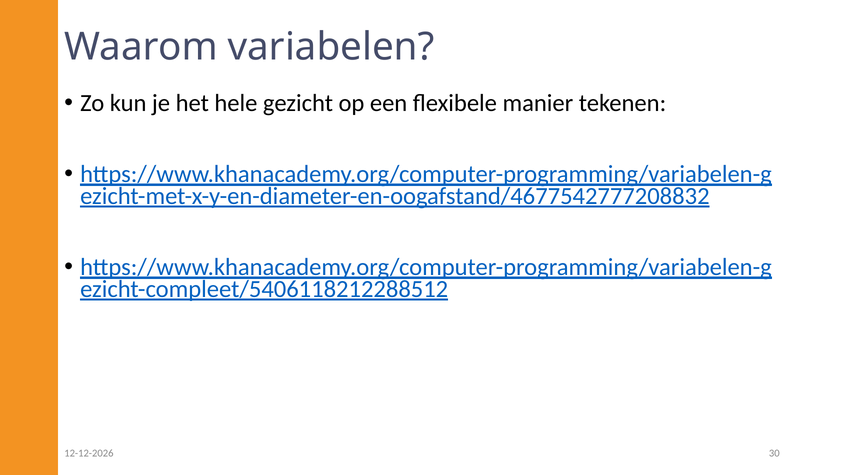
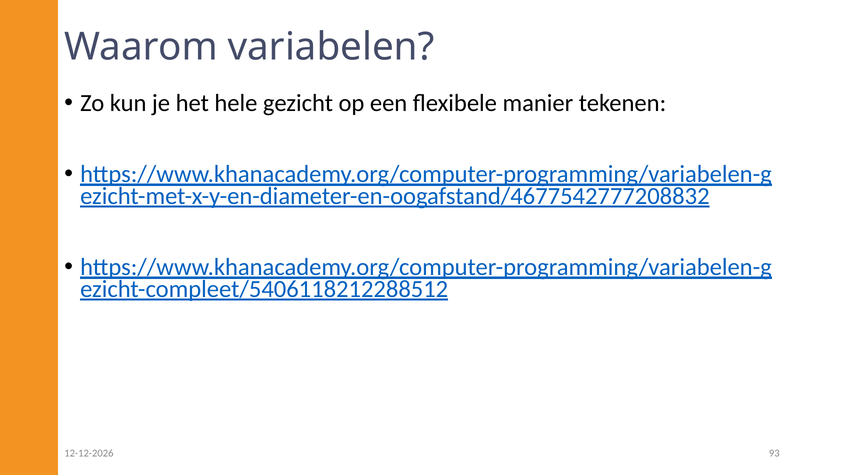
30: 30 -> 93 (774, 453)
